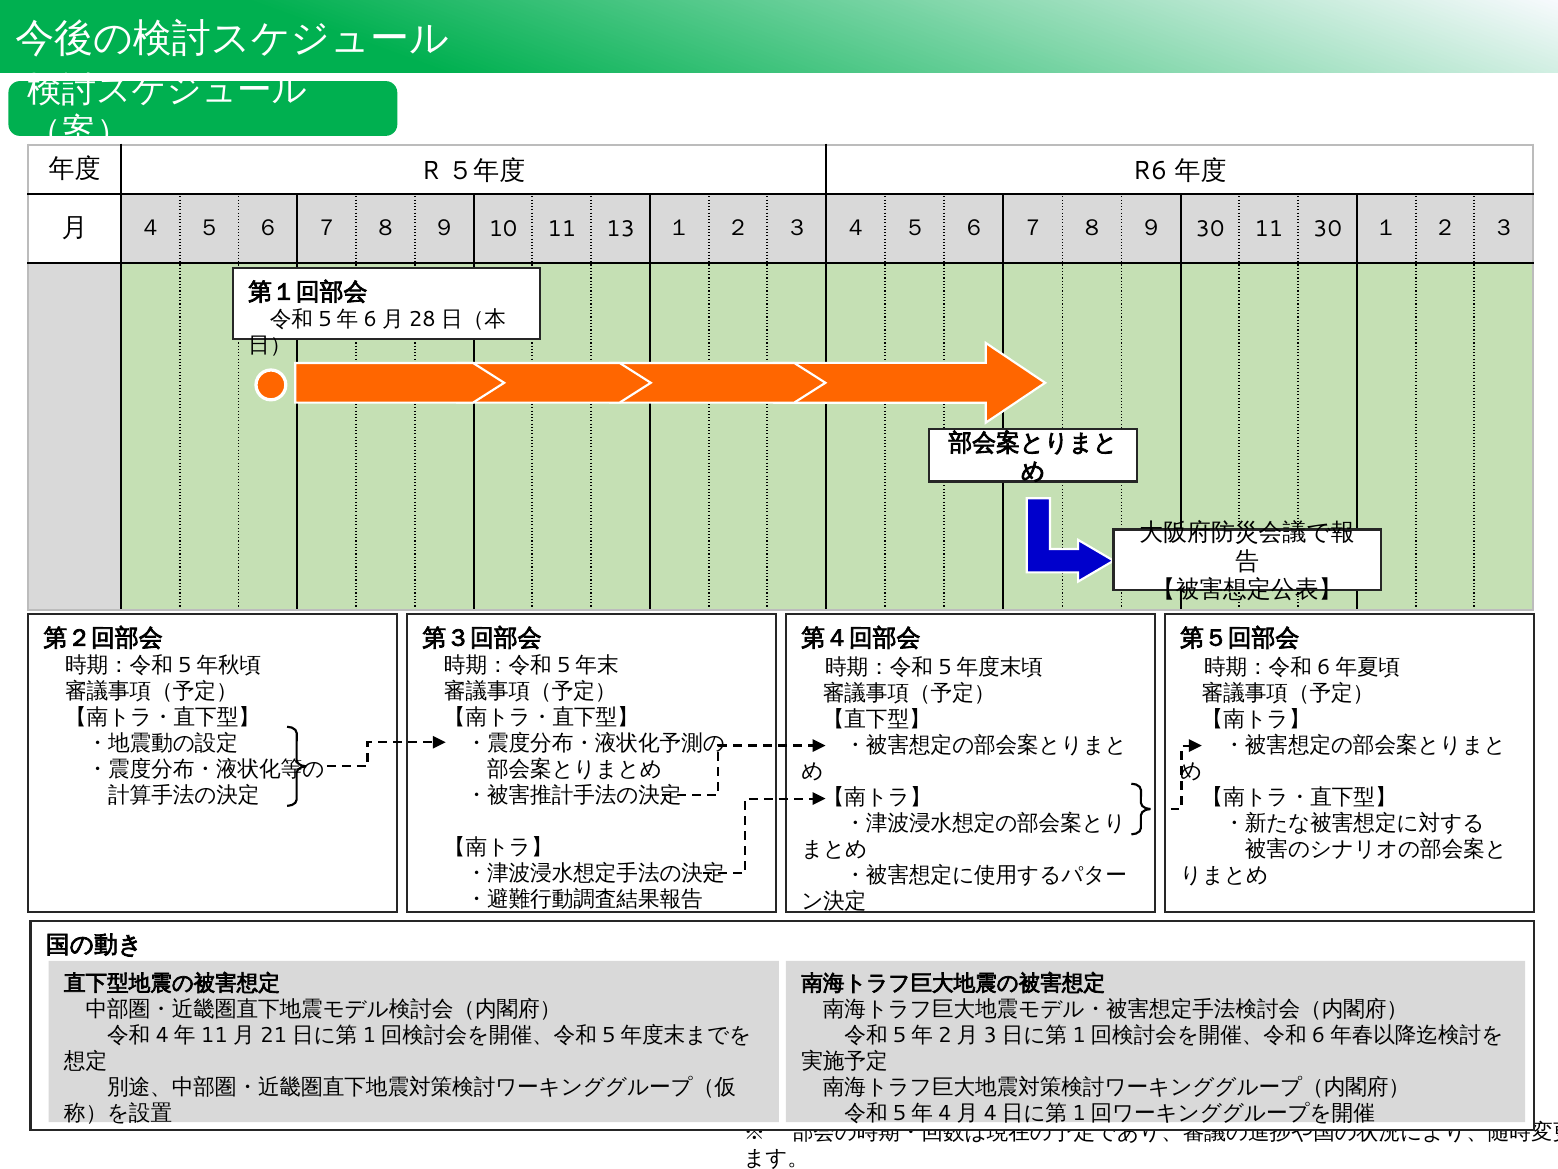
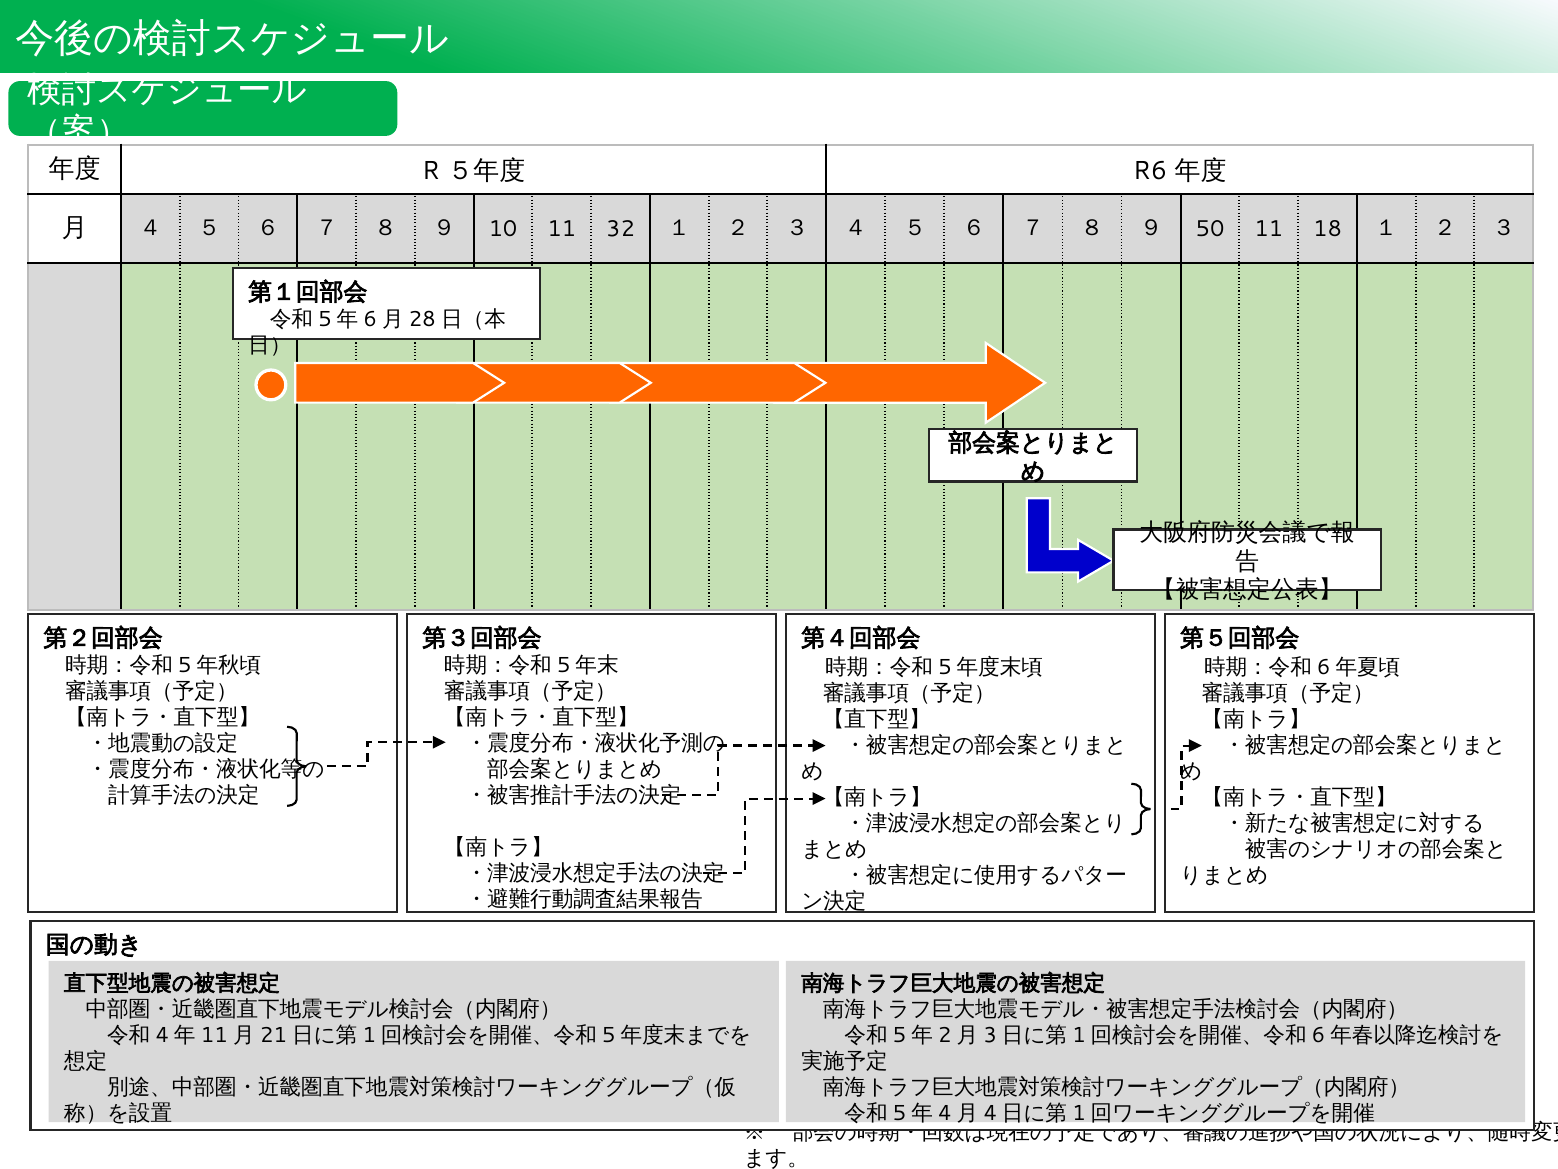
13: 13 -> 32 (621, 229)
９ 30: 30 -> 50 (1210, 229)
11 30: 30 -> 18 (1328, 229)
